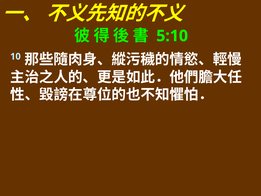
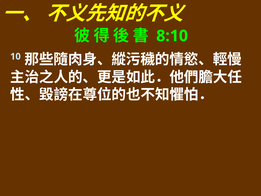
5:10: 5:10 -> 8:10 (172, 36)
